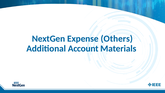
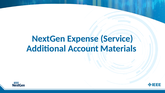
Others: Others -> Service (117, 39)
